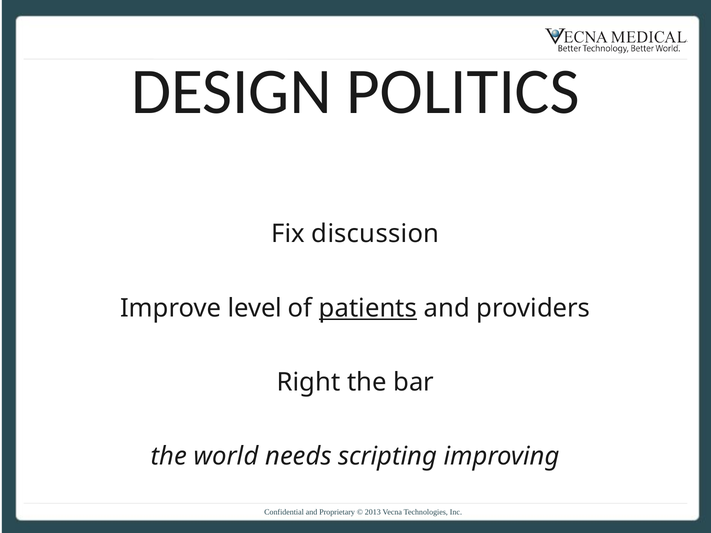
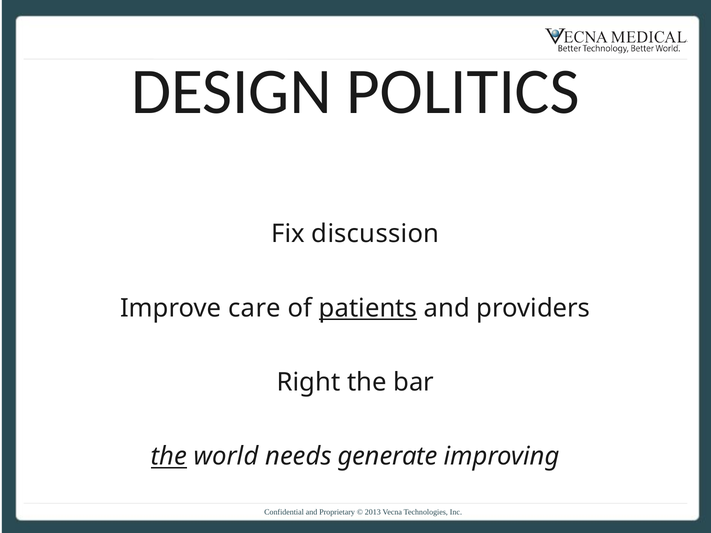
level: level -> care (255, 308)
the underline: none -> present (169, 457)
scripting: scripting -> generate (388, 457)
